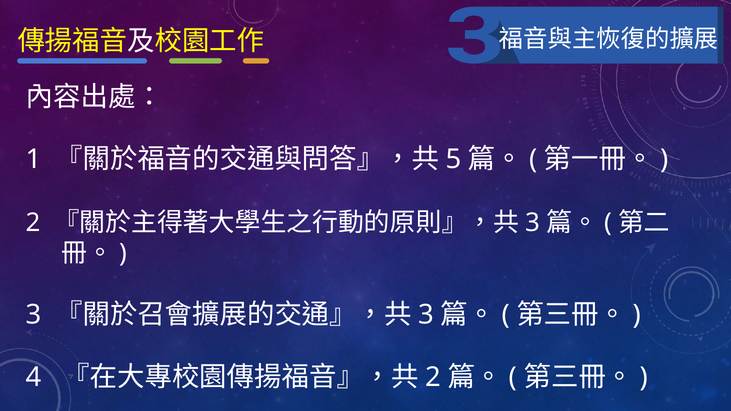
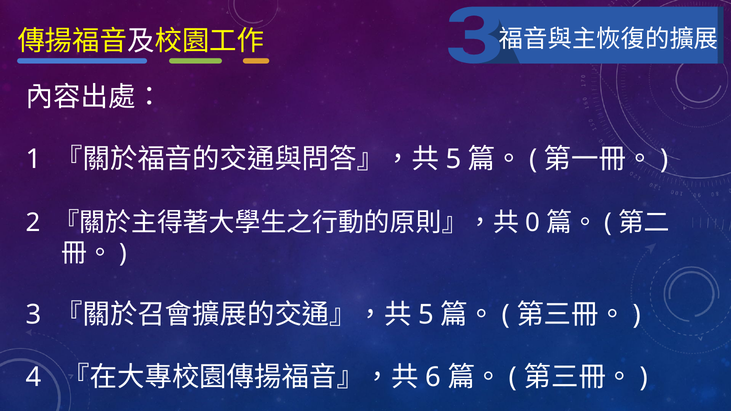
3: 3 -> 0 (533, 223)
3: 3 -> 5 (426, 315)
2: 2 -> 6 (433, 377)
